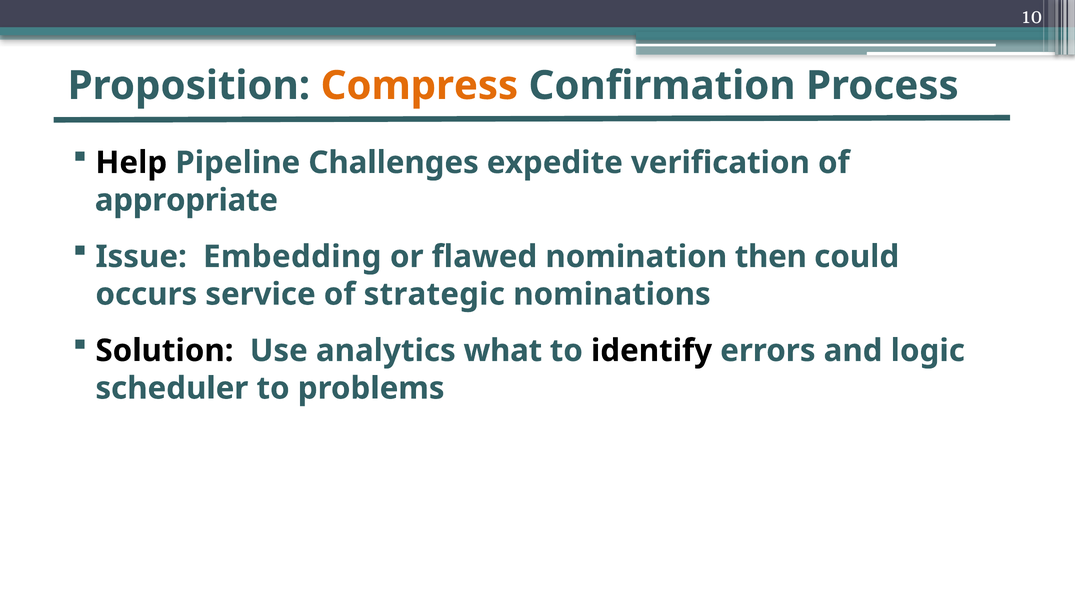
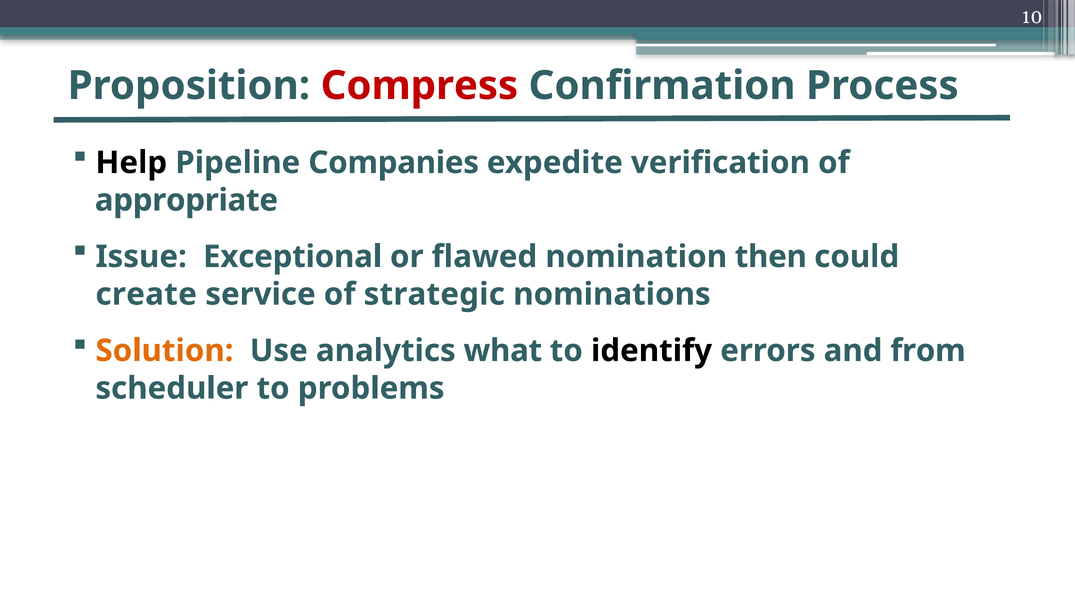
Compress colour: orange -> red (419, 86)
Challenges: Challenges -> Companies (394, 163)
Embedding: Embedding -> Exceptional (293, 257)
occurs: occurs -> create (146, 294)
Solution colour: black -> orange (164, 351)
logic: logic -> from (928, 351)
